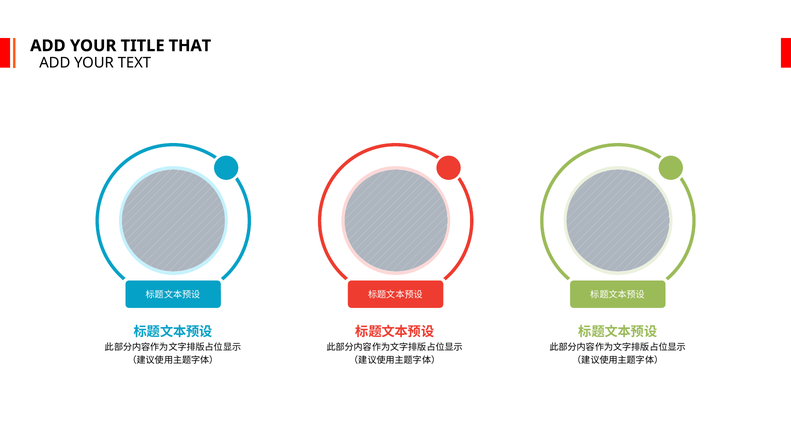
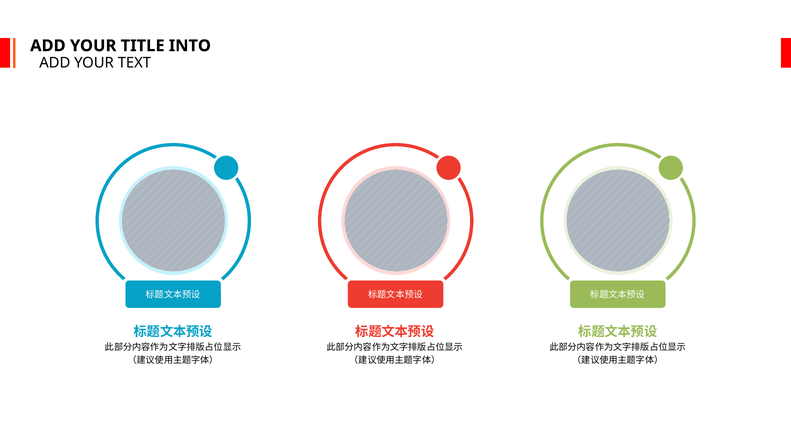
THAT: THAT -> INTO (190, 46)
